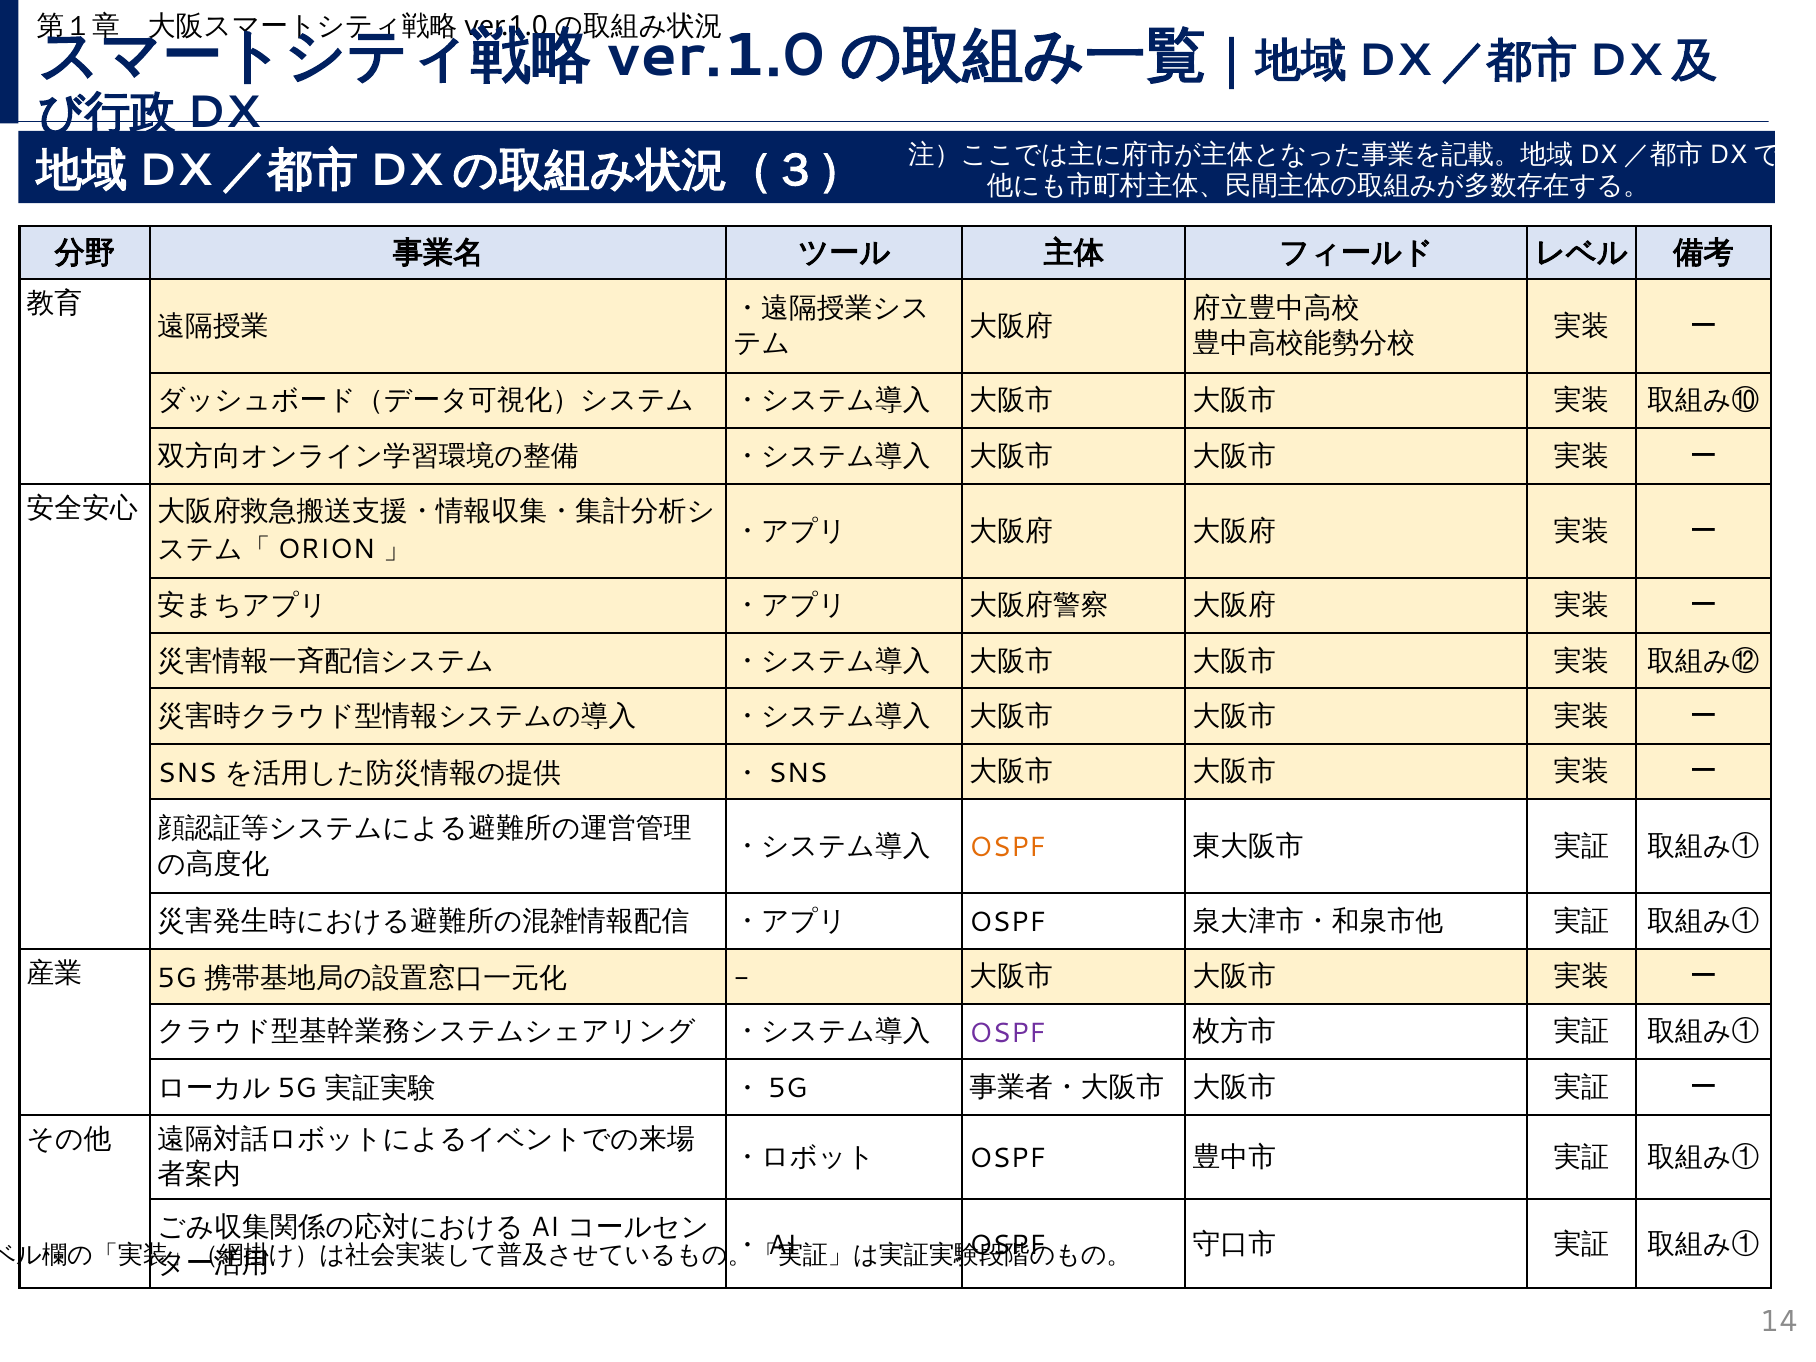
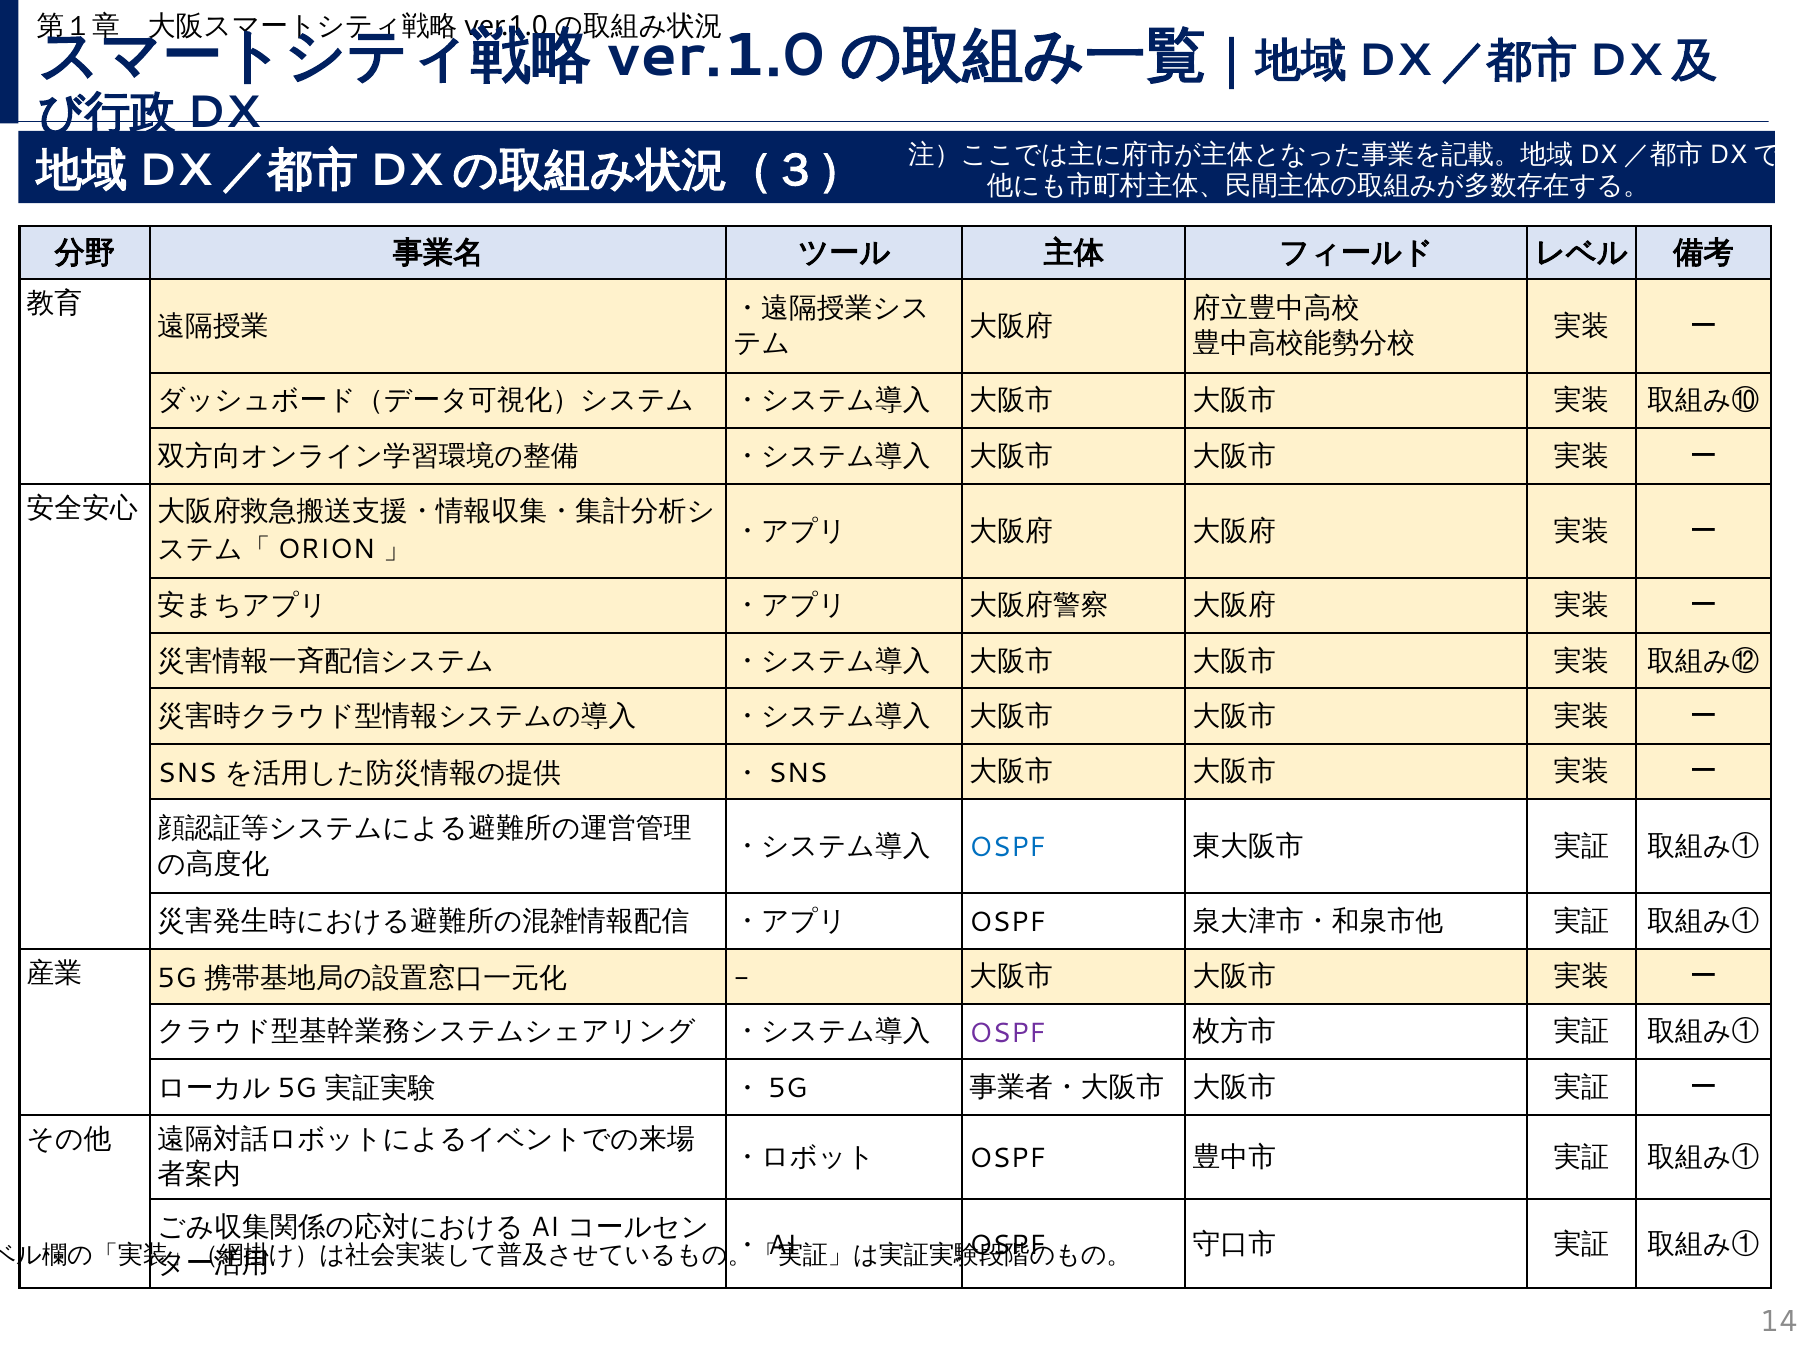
OSPF colour: orange -> blue (1008, 848)
